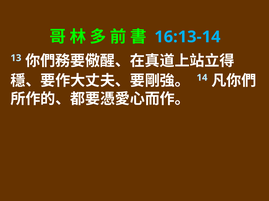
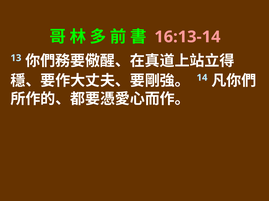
16:13-14 colour: light blue -> pink (187, 37)
